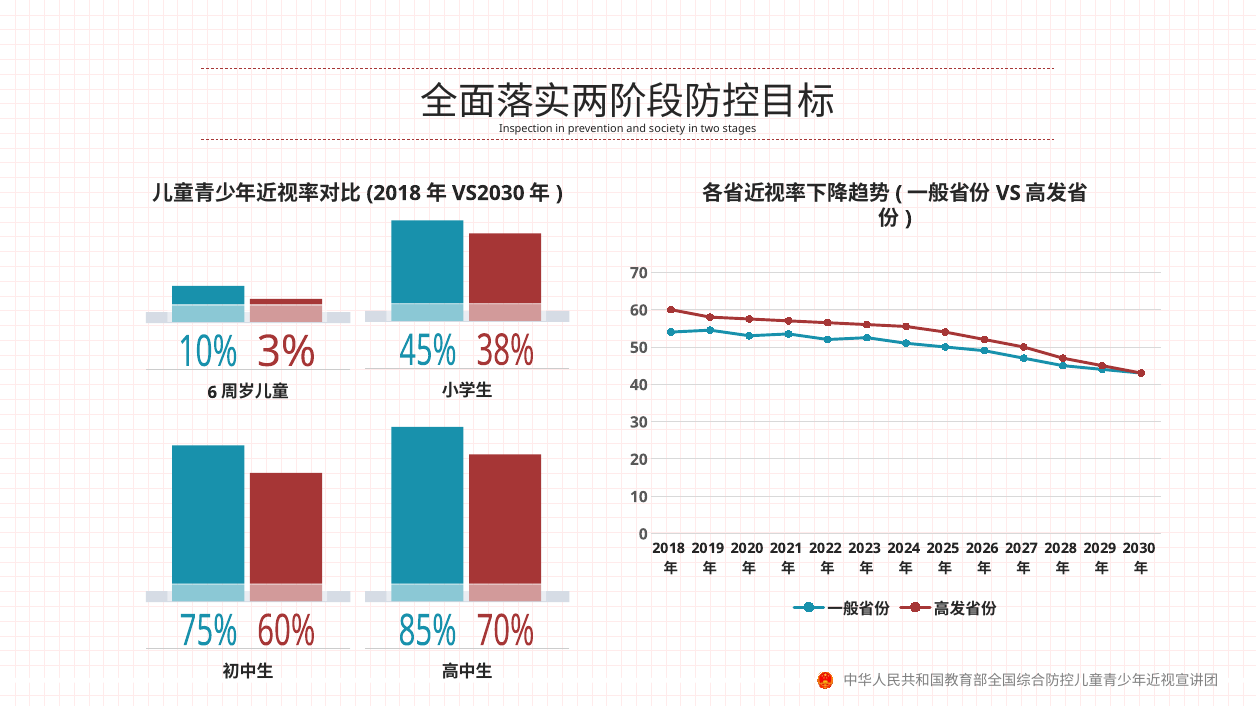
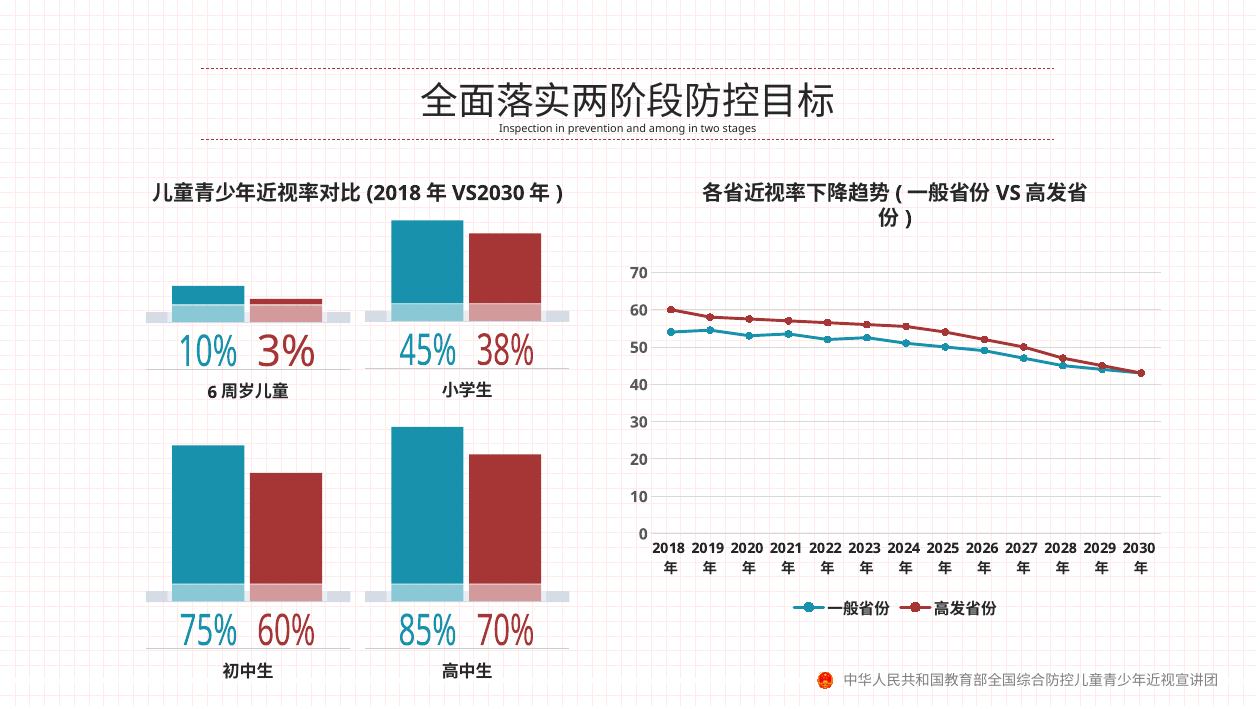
society: society -> among (667, 129)
